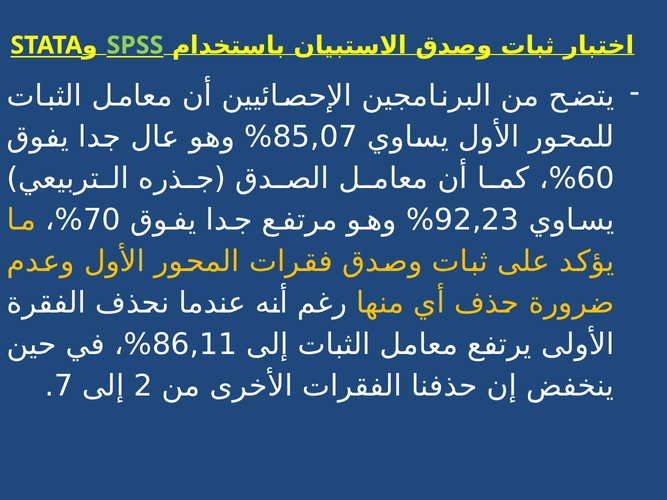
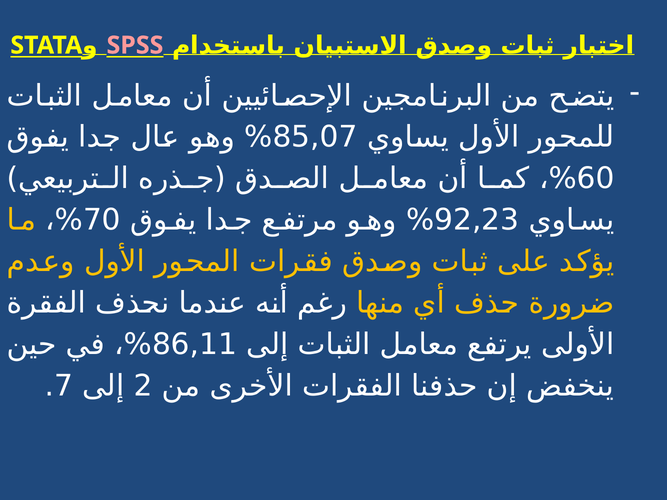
SPSS colour: light green -> pink (135, 45)
